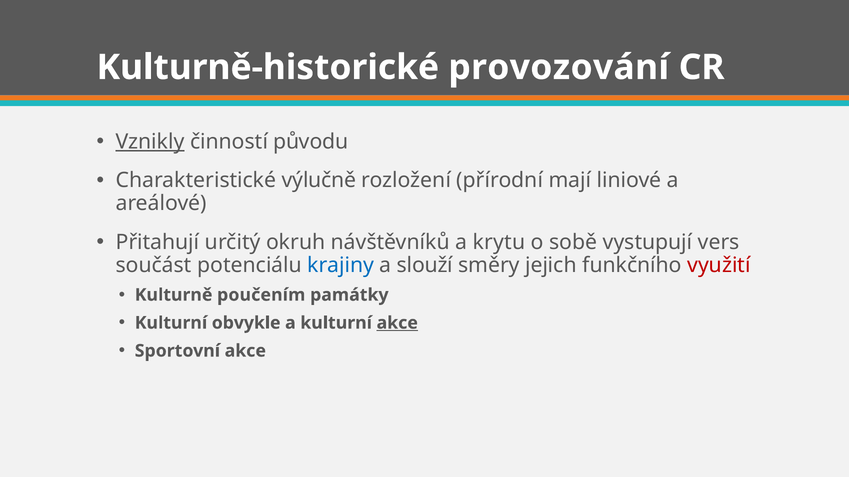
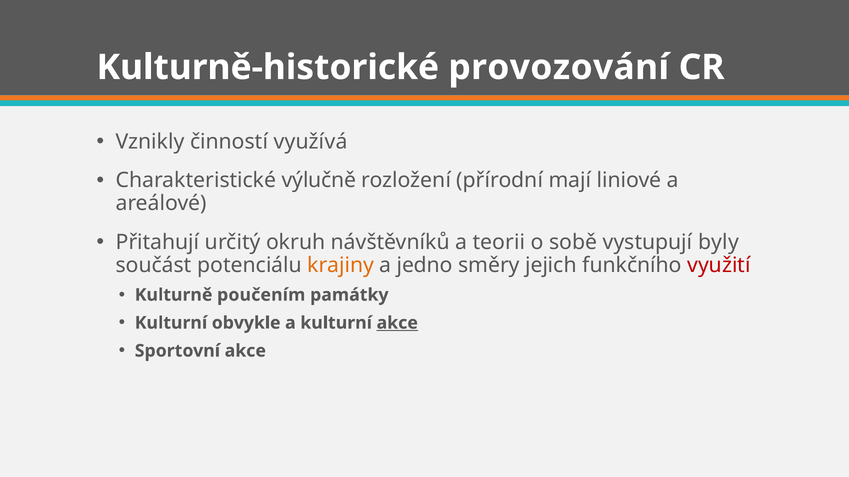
Vznikly underline: present -> none (150, 142)
původu: původu -> využívá (311, 142)
krytu: krytu -> teorii (499, 242)
vers: vers -> byly (719, 242)
krajiny colour: blue -> orange (341, 265)
slouží: slouží -> jedno (425, 265)
